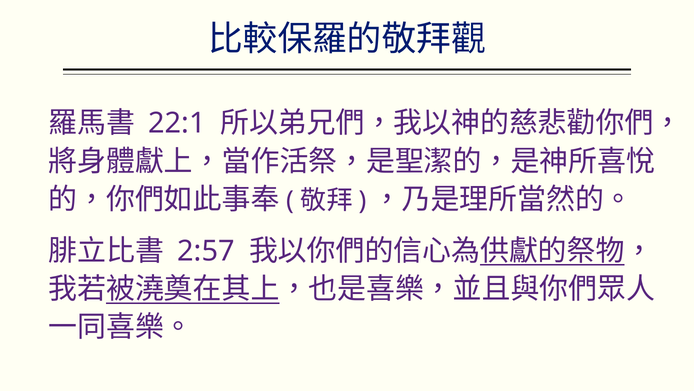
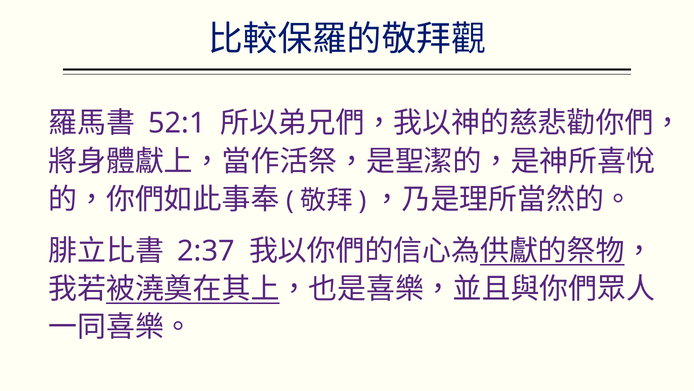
22:1: 22:1 -> 52:1 (177, 123)
2:57: 2:57 -> 2:37 (206, 251)
